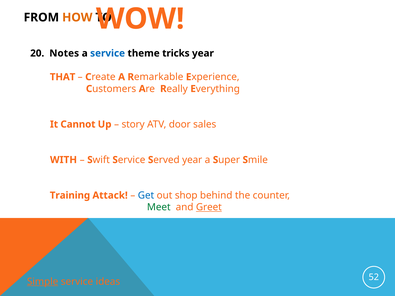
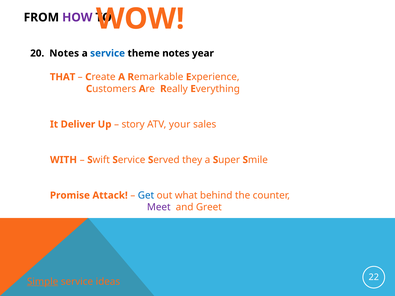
HOW colour: orange -> purple (77, 17)
theme tricks: tricks -> notes (176, 53)
Cannot: Cannot -> Deliver (78, 124)
door: door -> your (180, 124)
year: year -> they (192, 160)
Training: Training -> Promise (70, 196)
shop: shop -> what (186, 196)
Meet colour: green -> purple (159, 207)
Greet underline: present -> none (209, 207)
52: 52 -> 22 (374, 277)
